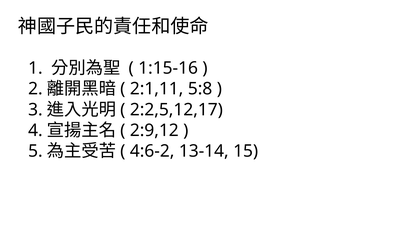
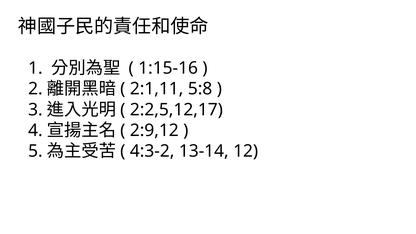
4:6-2: 4:6-2 -> 4:3-2 (152, 151)
15: 15 -> 12 (246, 151)
